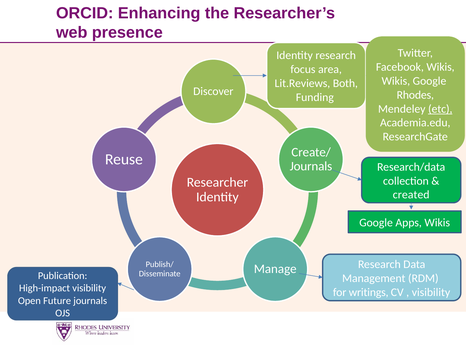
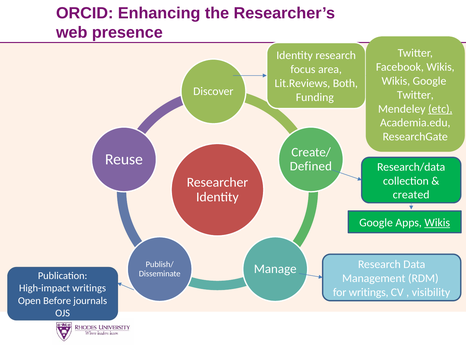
Rhodes: Rhodes -> Twitter (415, 95)
Journals: Journals -> Defined (311, 167)
Wikis underline: none -> present (437, 223)
High-impact visibility: visibility -> writings (89, 289)
Future: Future -> Before (57, 301)
